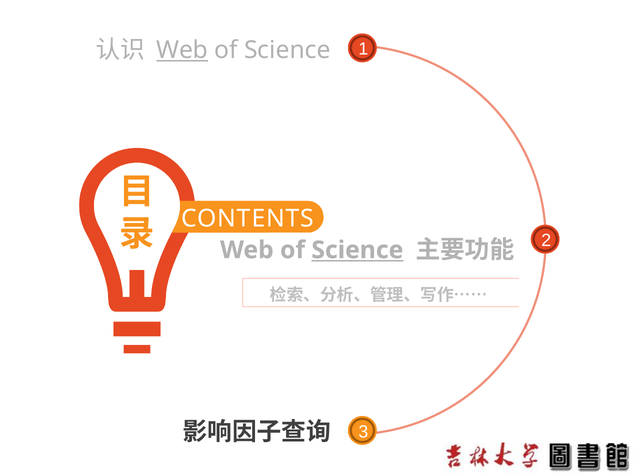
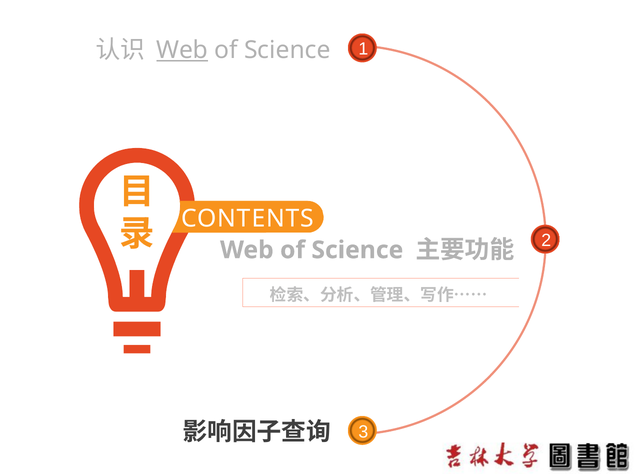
Science underline: present -> none (357, 250)
